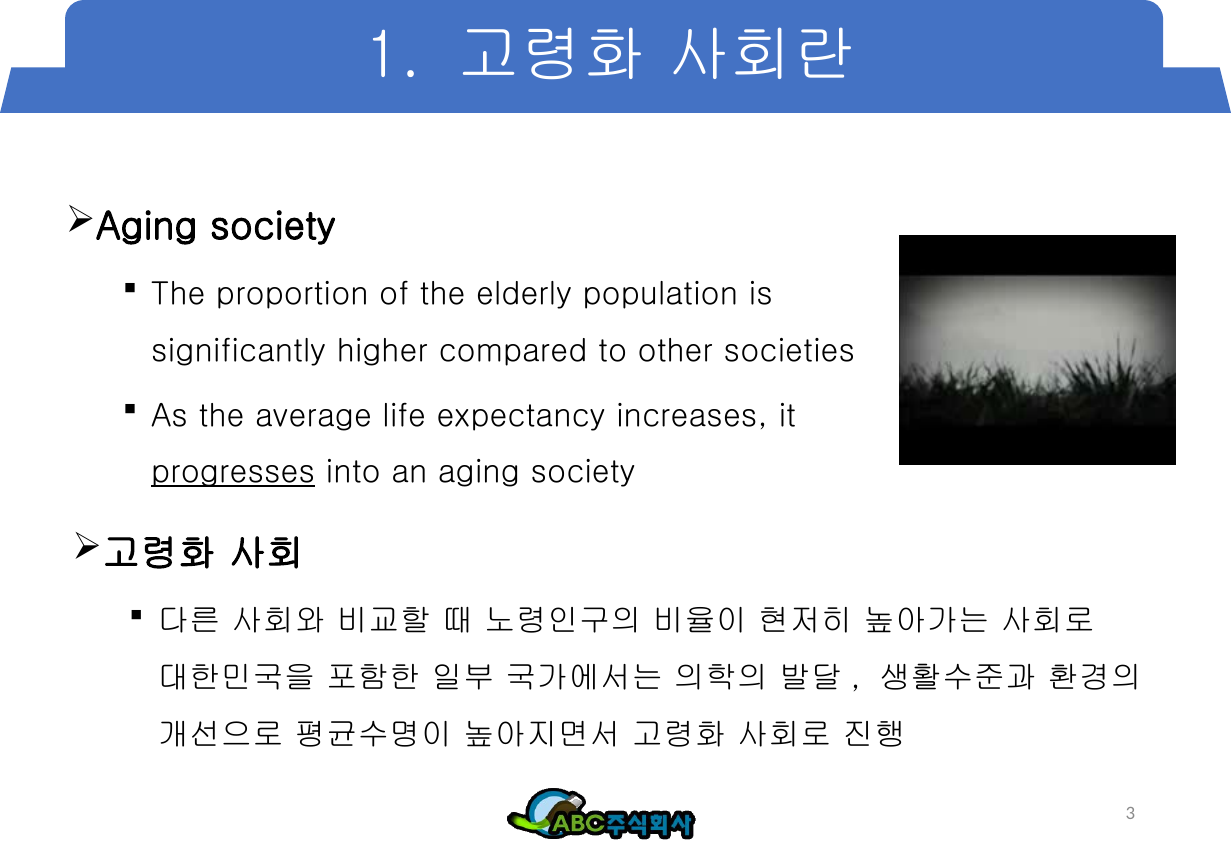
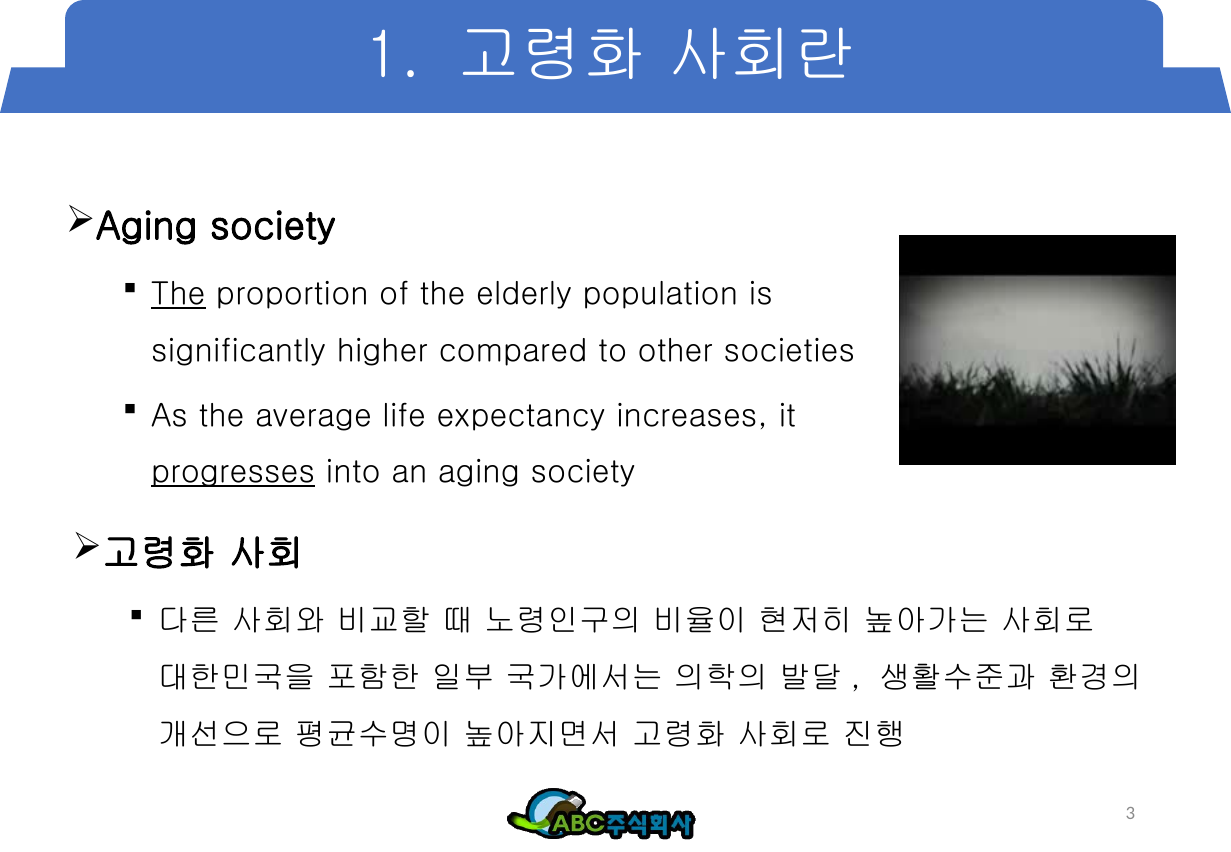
The underline: none -> present (178, 294)
